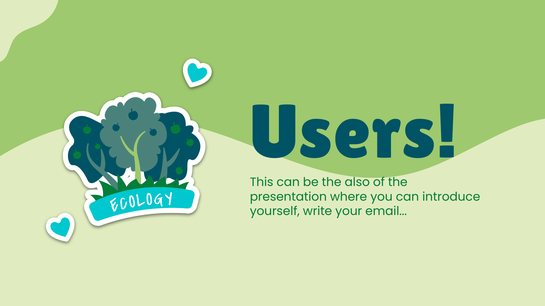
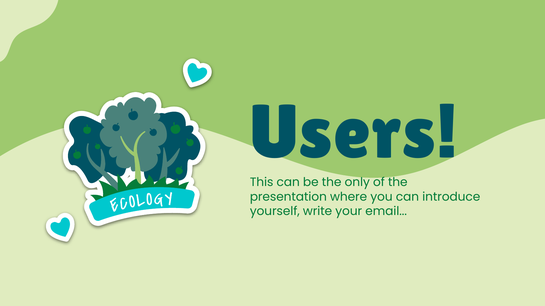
also: also -> only (357, 183)
